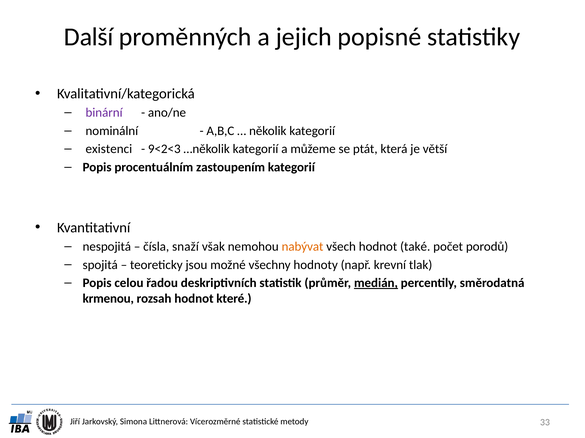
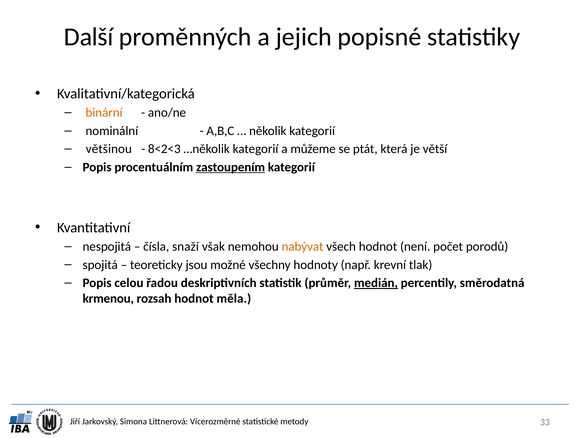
binární colour: purple -> orange (104, 113)
existenci: existenci -> většinou (109, 149)
9<2<3: 9<2<3 -> 8<2<3 (164, 149)
zastoupením underline: none -> present (231, 167)
také: také -> není (415, 247)
které: které -> měla (234, 299)
